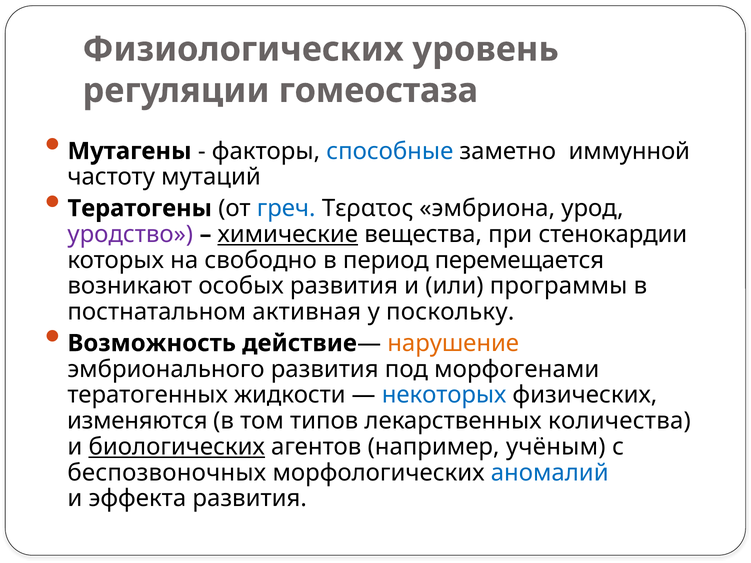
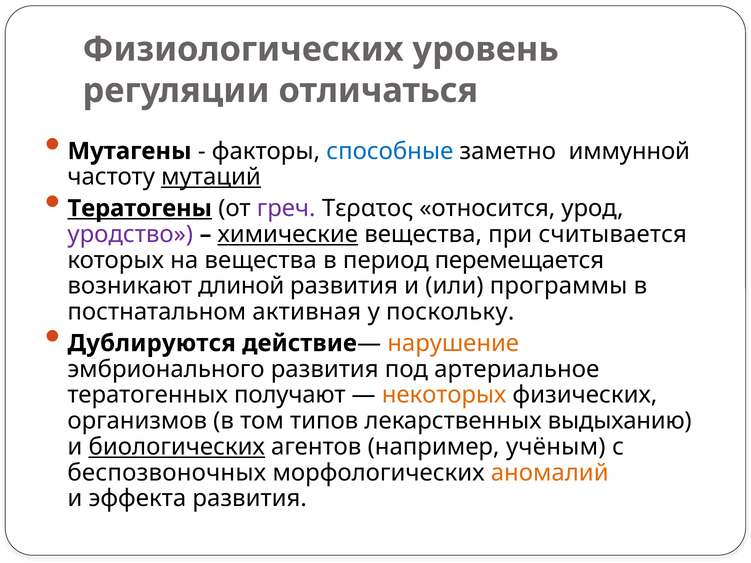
гомеостаза: гомеостаза -> отличаться (378, 91)
мутаций underline: none -> present (211, 177)
Тератогены underline: none -> present (140, 208)
греч colour: blue -> purple (286, 208)
эмбриона: эмбриона -> относится (487, 208)
стенокардии: стенокардии -> считывается (613, 234)
на свободно: свободно -> вещества (261, 260)
особых: особых -> длиной (241, 286)
Возможность: Возможность -> Дублируются (152, 343)
морфогенами: морфогенами -> артериальное (517, 369)
жидкости: жидкости -> получают (290, 395)
некоторых colour: blue -> orange (444, 395)
изменяются: изменяются -> организмов (137, 421)
количества: количества -> выдыханию (620, 421)
аномалий colour: blue -> orange (550, 473)
